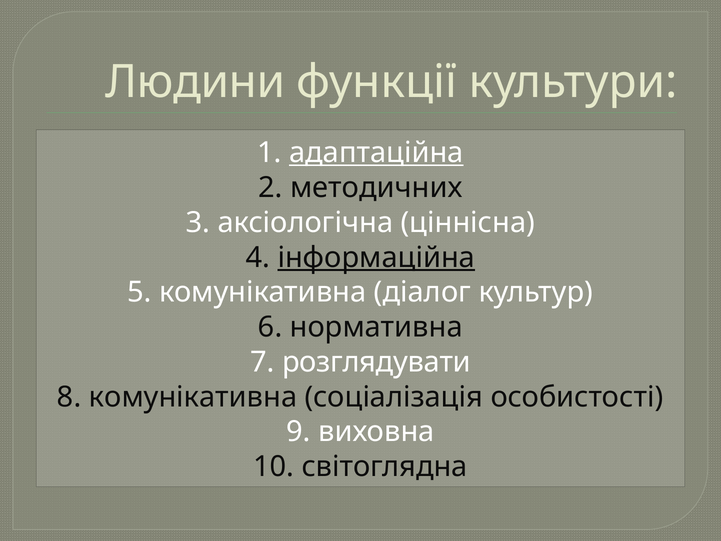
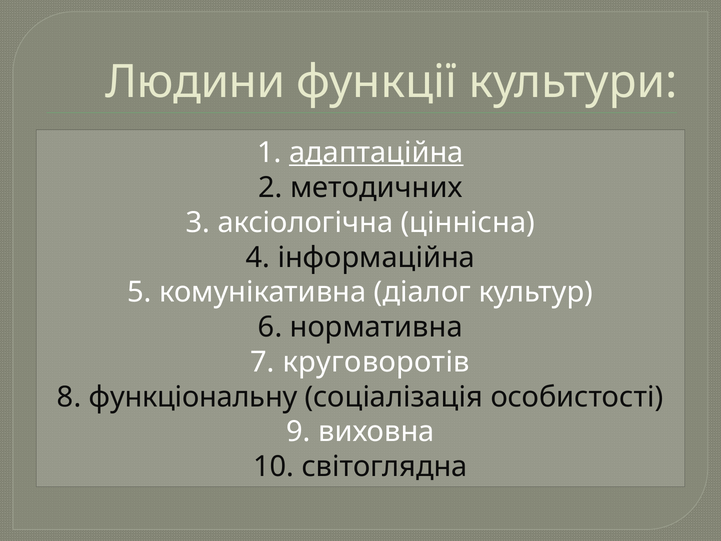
інформаційна underline: present -> none (376, 257)
розглядувати: розглядувати -> круговоротів (376, 362)
8 комунікативна: комунікативна -> функціональну (193, 397)
